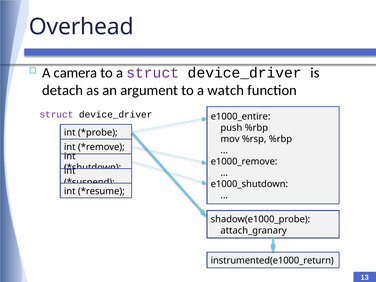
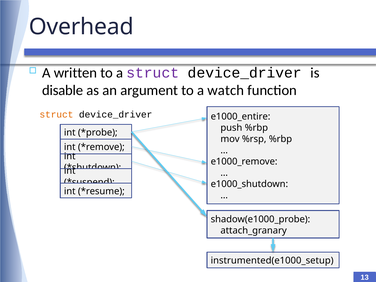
camera: camera -> written (75, 73)
detach: detach -> disable (63, 90)
struct colour: purple -> orange (56, 115)
instrumented(e1000_return: instrumented(e1000_return -> instrumented(e1000_setup (272, 261)
